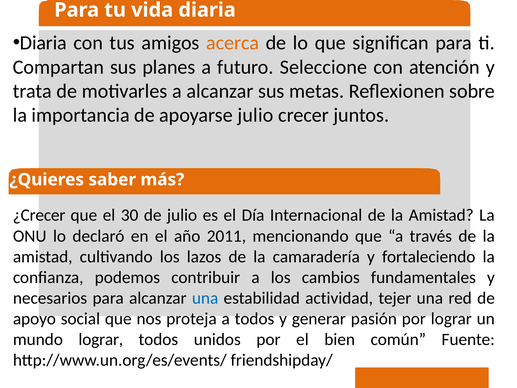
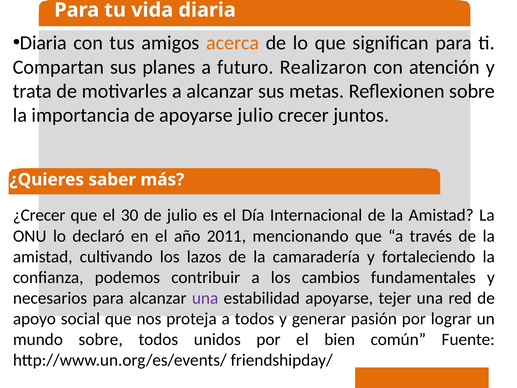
Seleccione: Seleccione -> Realizaron (323, 67)
una colour: blue -> purple (205, 298)
estabilidad actividad: actividad -> apoyarse (339, 298)
mundo lograr: lograr -> sobre (101, 339)
